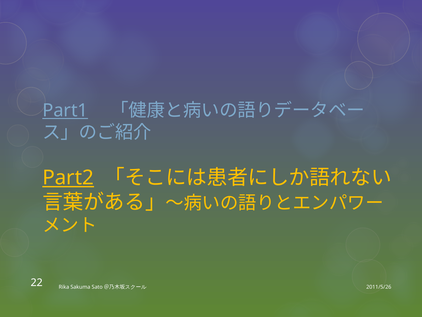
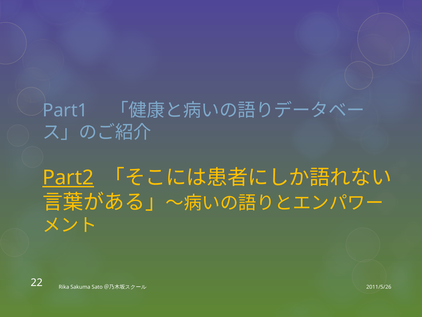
Part1 underline: present -> none (65, 110)
